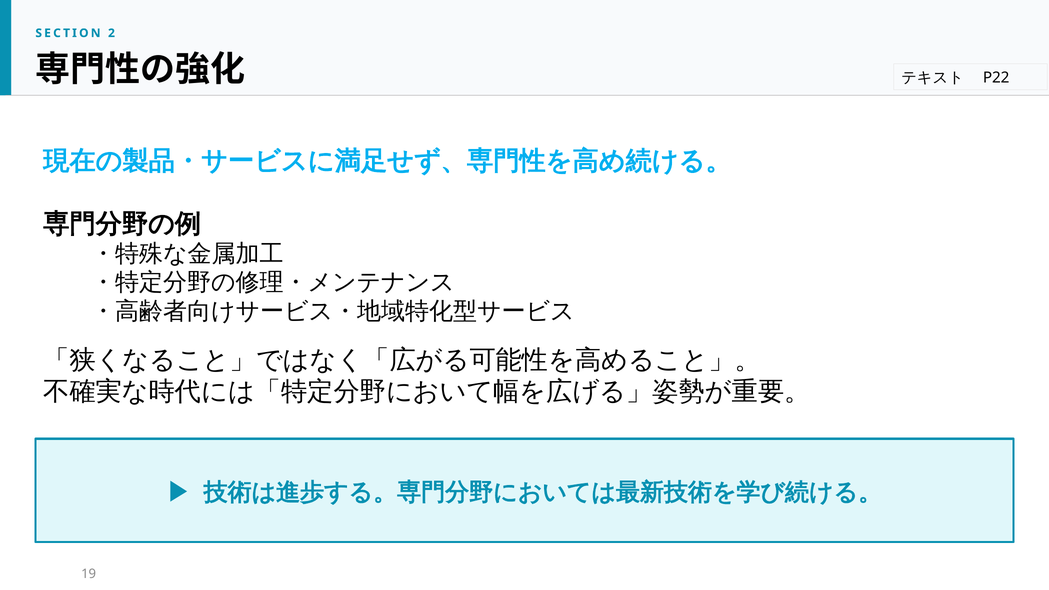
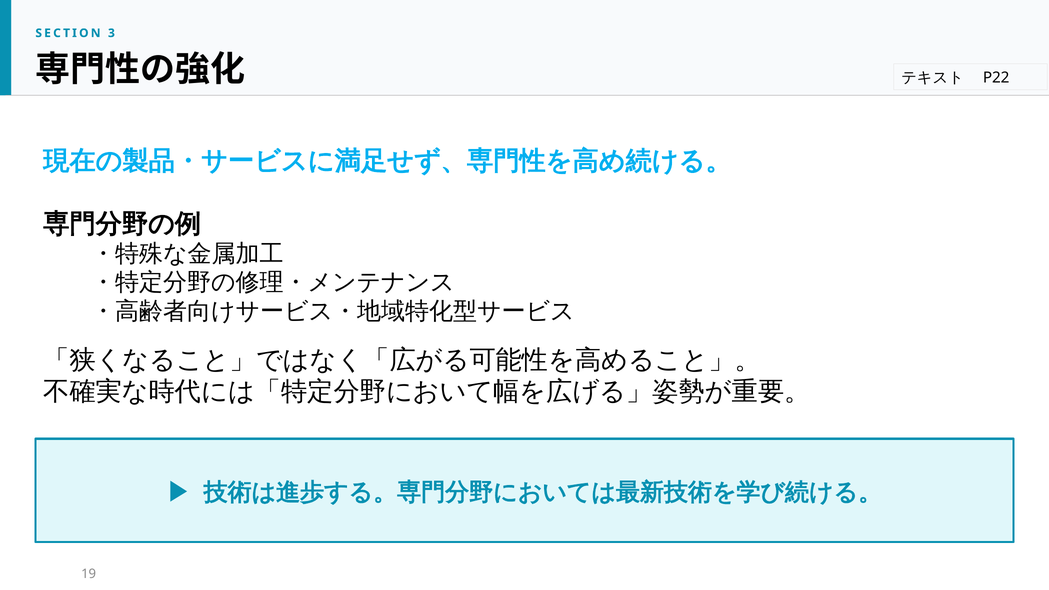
2: 2 -> 3 (111, 33)
